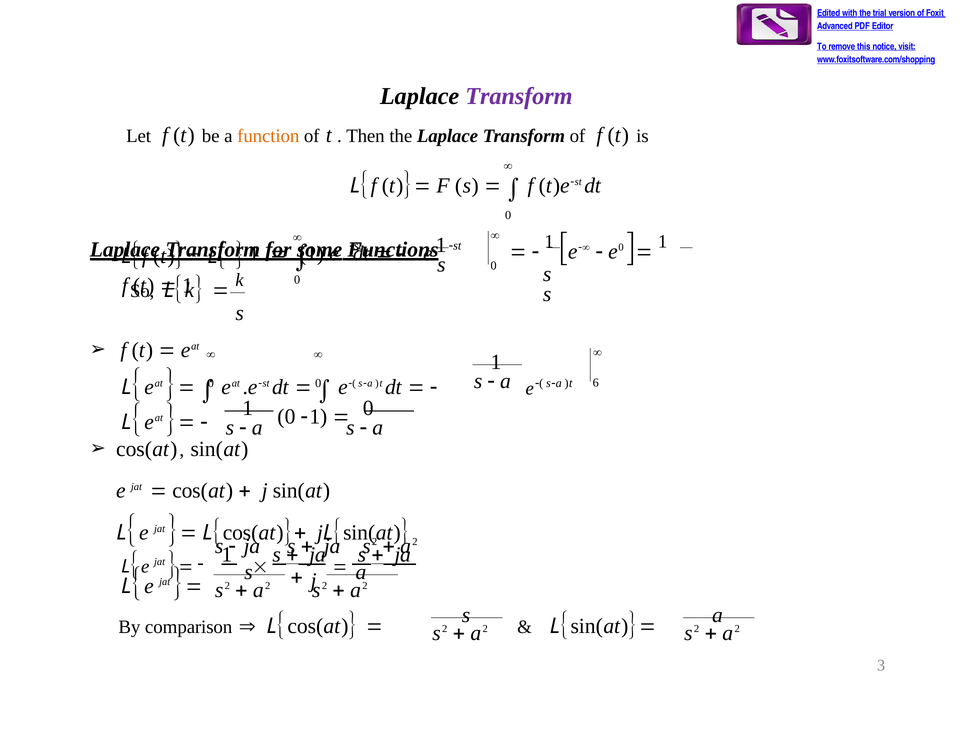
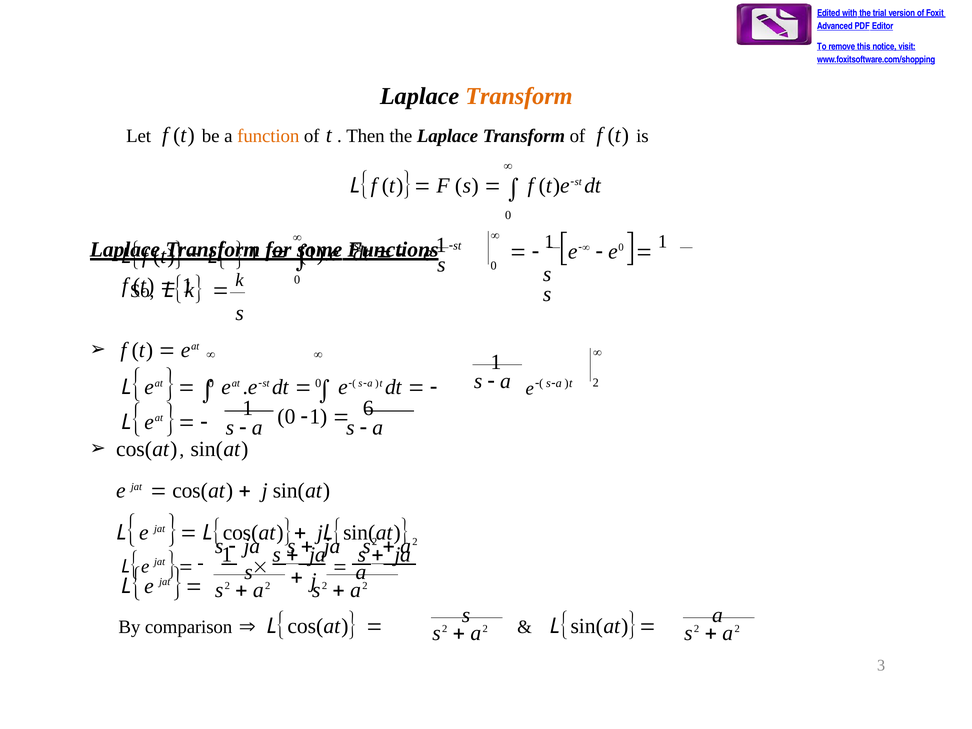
Transform colour: purple -> orange (519, 96)
6: 6 -> 2 (596, 383)
0: 0 -> 6 (368, 408)
